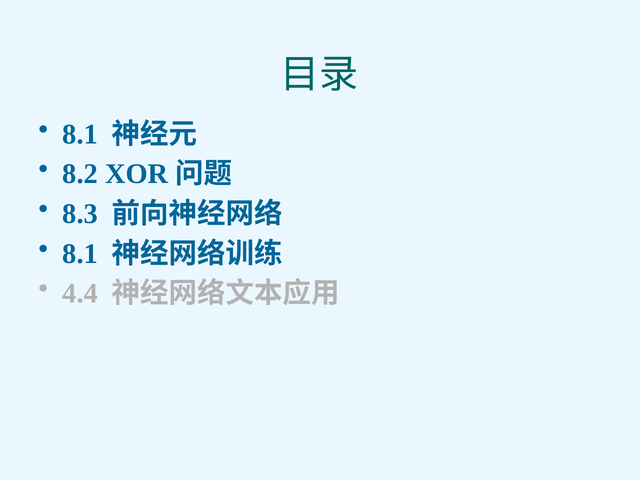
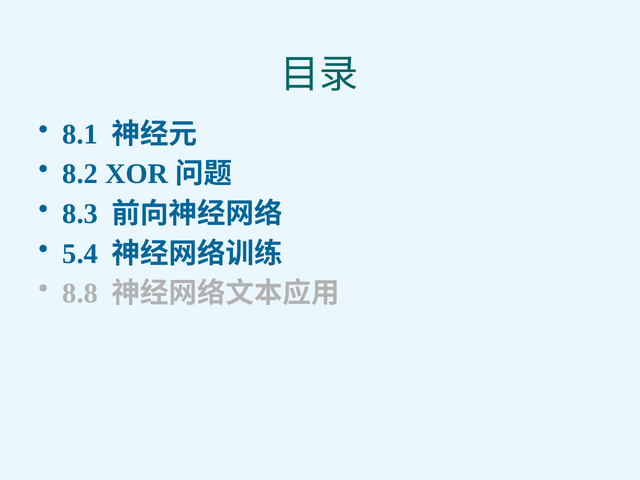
8.1: 8.1 -> 5.4 (80, 254)
4.4: 4.4 -> 8.8 (80, 294)
